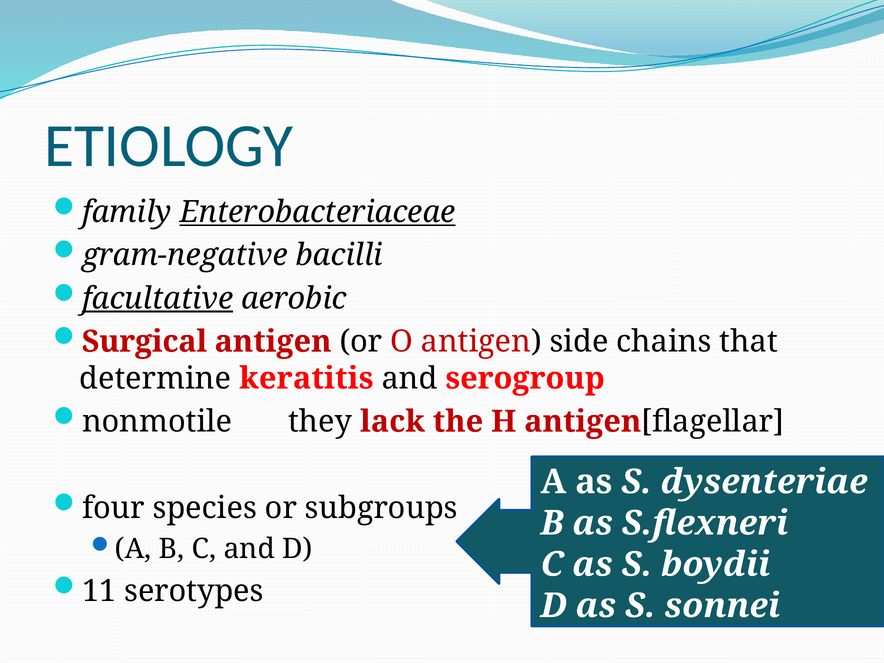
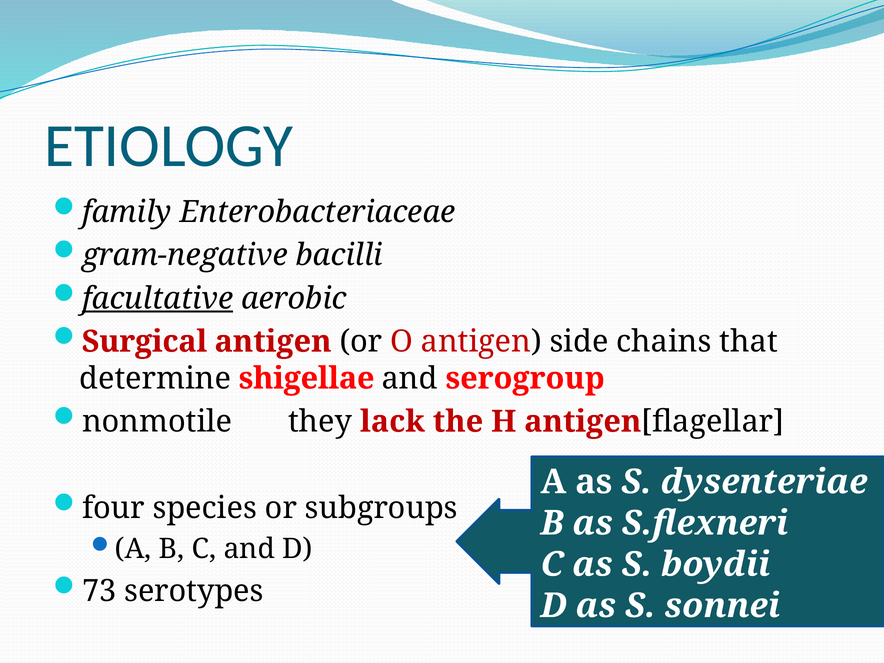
Enterobacteriaceae underline: present -> none (318, 212)
keratitis: keratitis -> shigellae (307, 378)
11: 11 -> 73 (99, 591)
